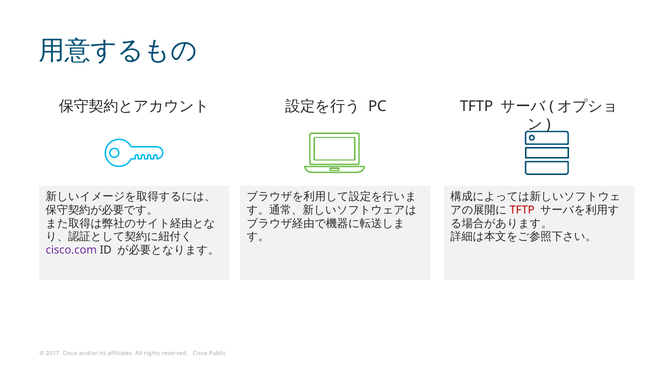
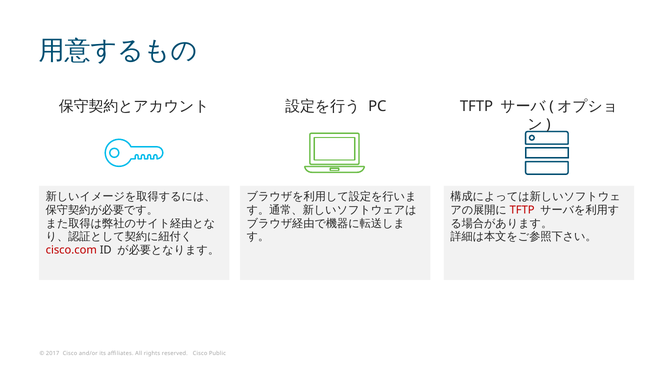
cisco.com colour: purple -> red (71, 250)
